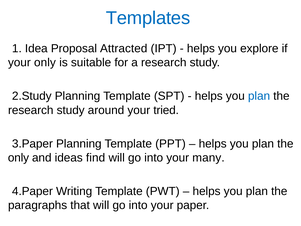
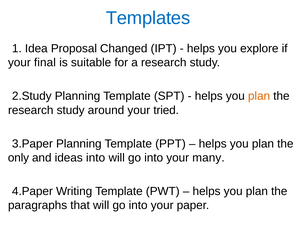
Attracted: Attracted -> Changed (124, 48)
your only: only -> final (45, 63)
plan colour: blue -> orange (259, 96)
ideas find: find -> into (96, 158)
